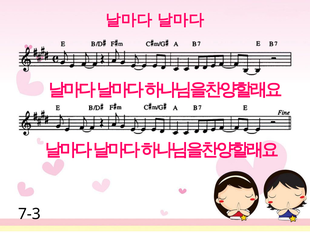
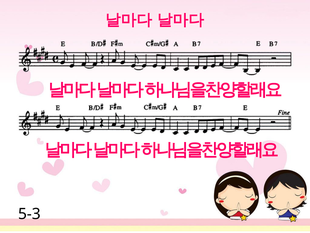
7-3: 7-3 -> 5-3 (29, 214)
